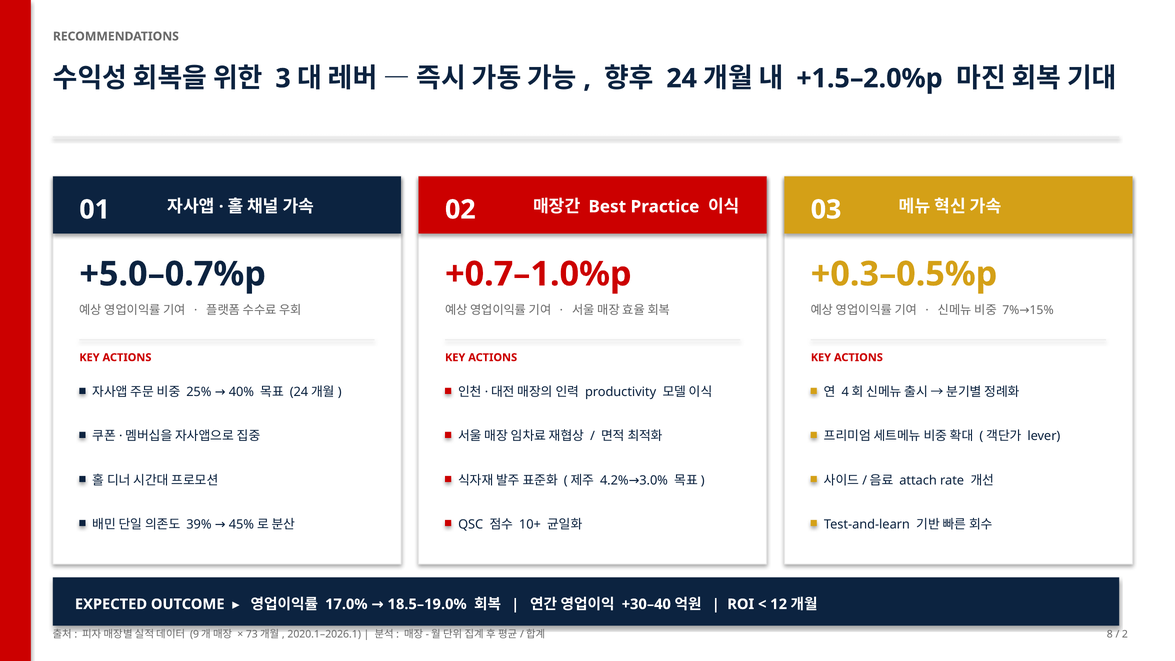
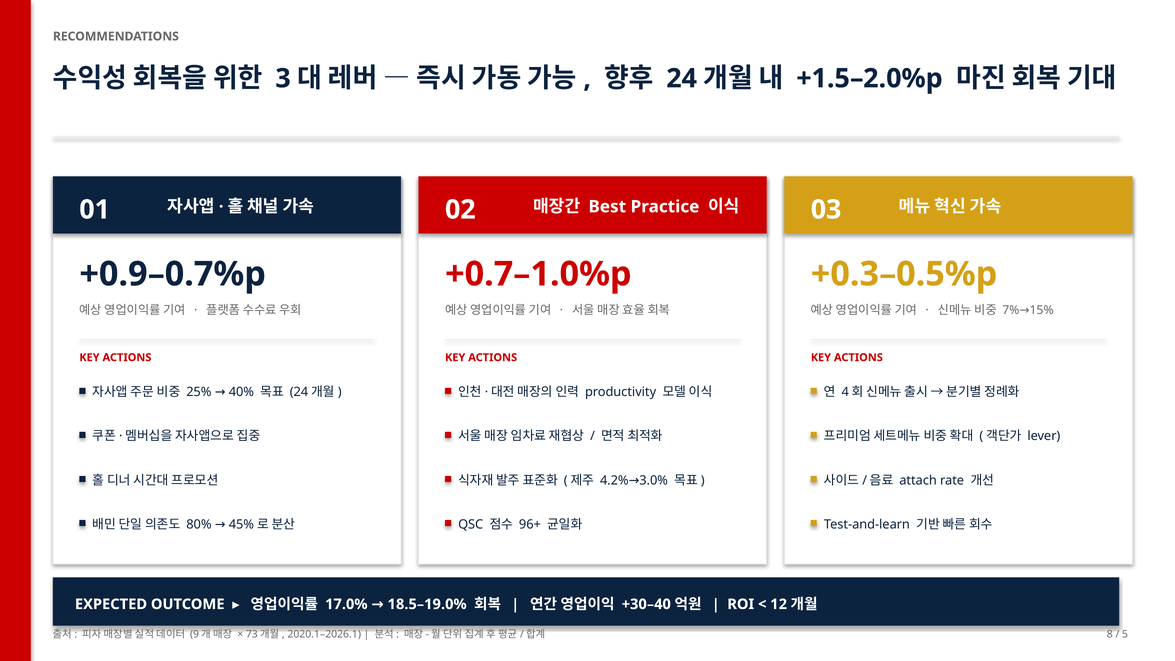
+5.0–0.7%p: +5.0–0.7%p -> +0.9–0.7%p (173, 274)
39%: 39% -> 80% (199, 524)
10+: 10+ -> 96+ (530, 524)
2: 2 -> 5 (1125, 635)
